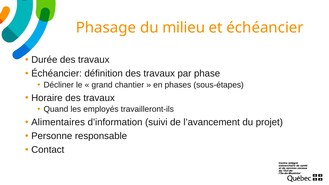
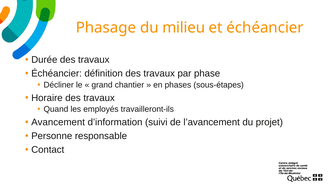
Alimentaires: Alimentaires -> Avancement (58, 122)
